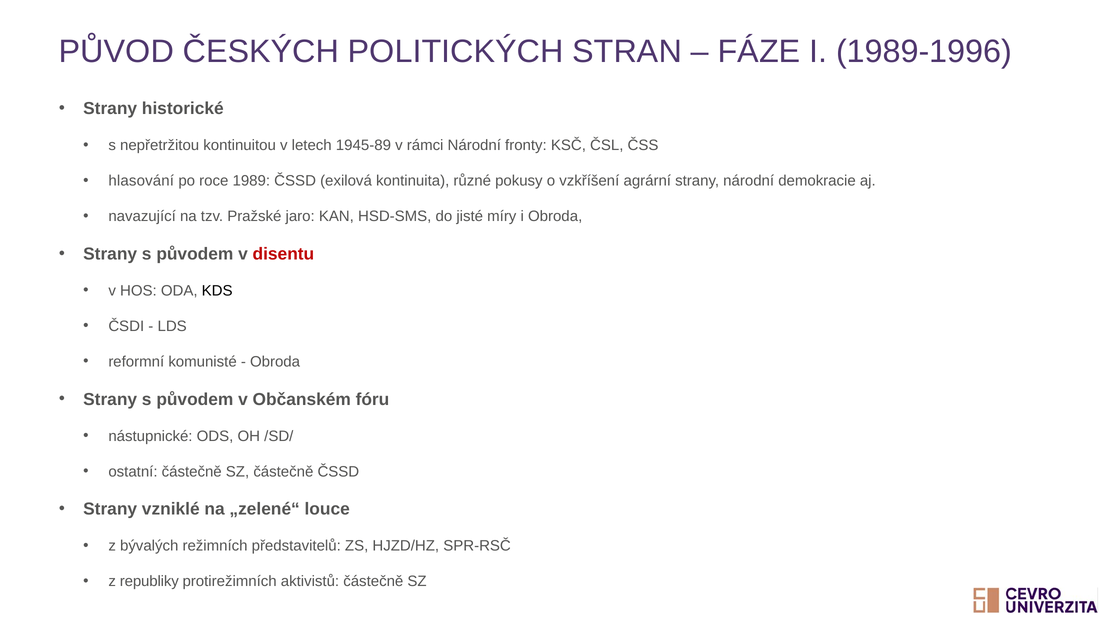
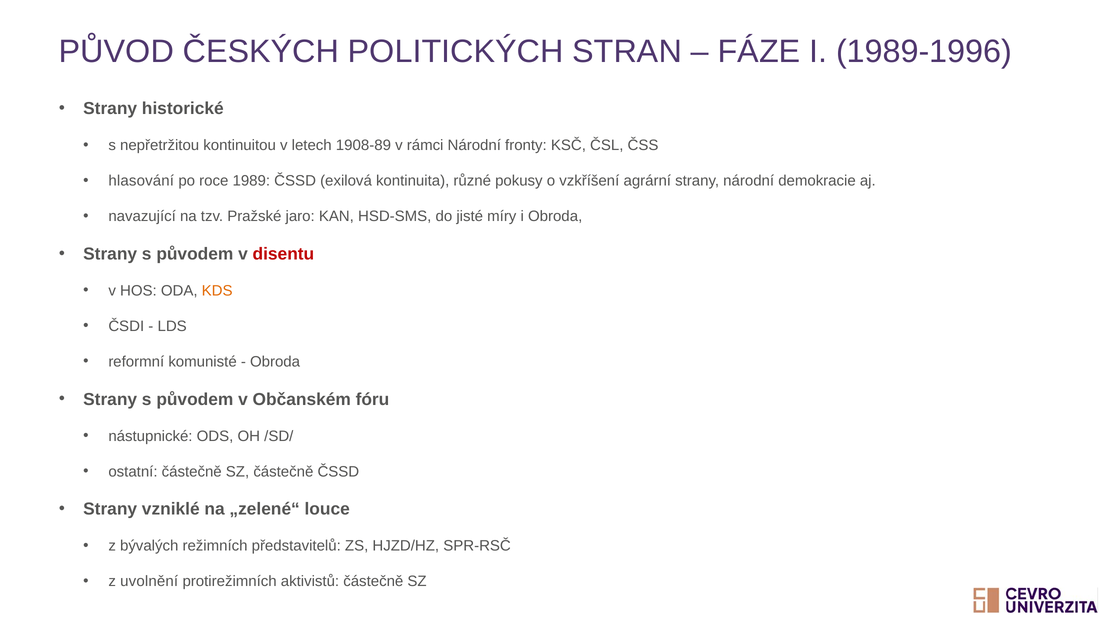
1945-89: 1945-89 -> 1908-89 (363, 146)
KDS colour: black -> orange (217, 291)
republiky: republiky -> uvolnění (149, 582)
